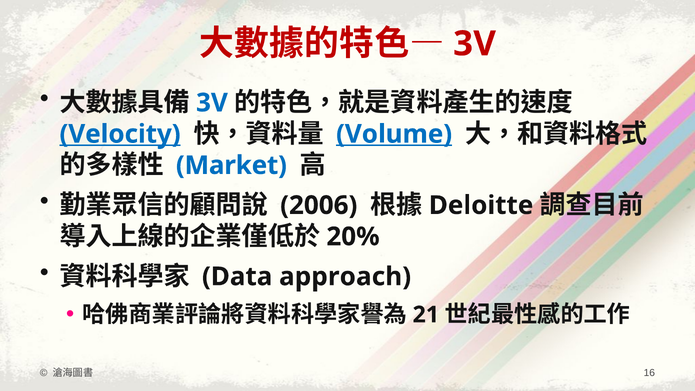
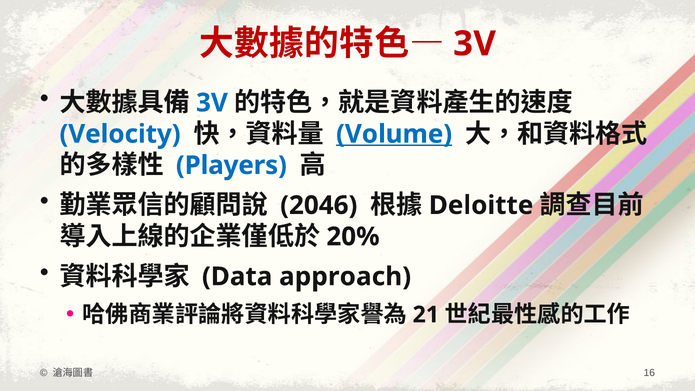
Velocity underline: present -> none (120, 134)
Market: Market -> Players (231, 165)
2006: 2006 -> 2046 (319, 205)
